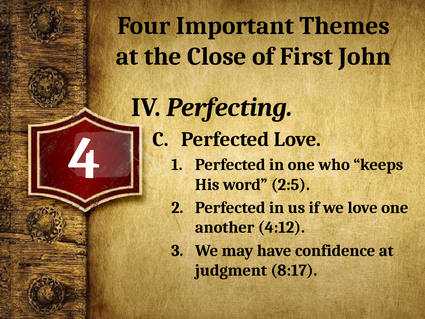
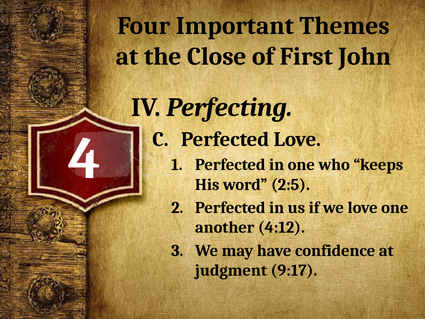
8:17: 8:17 -> 9:17 (294, 270)
